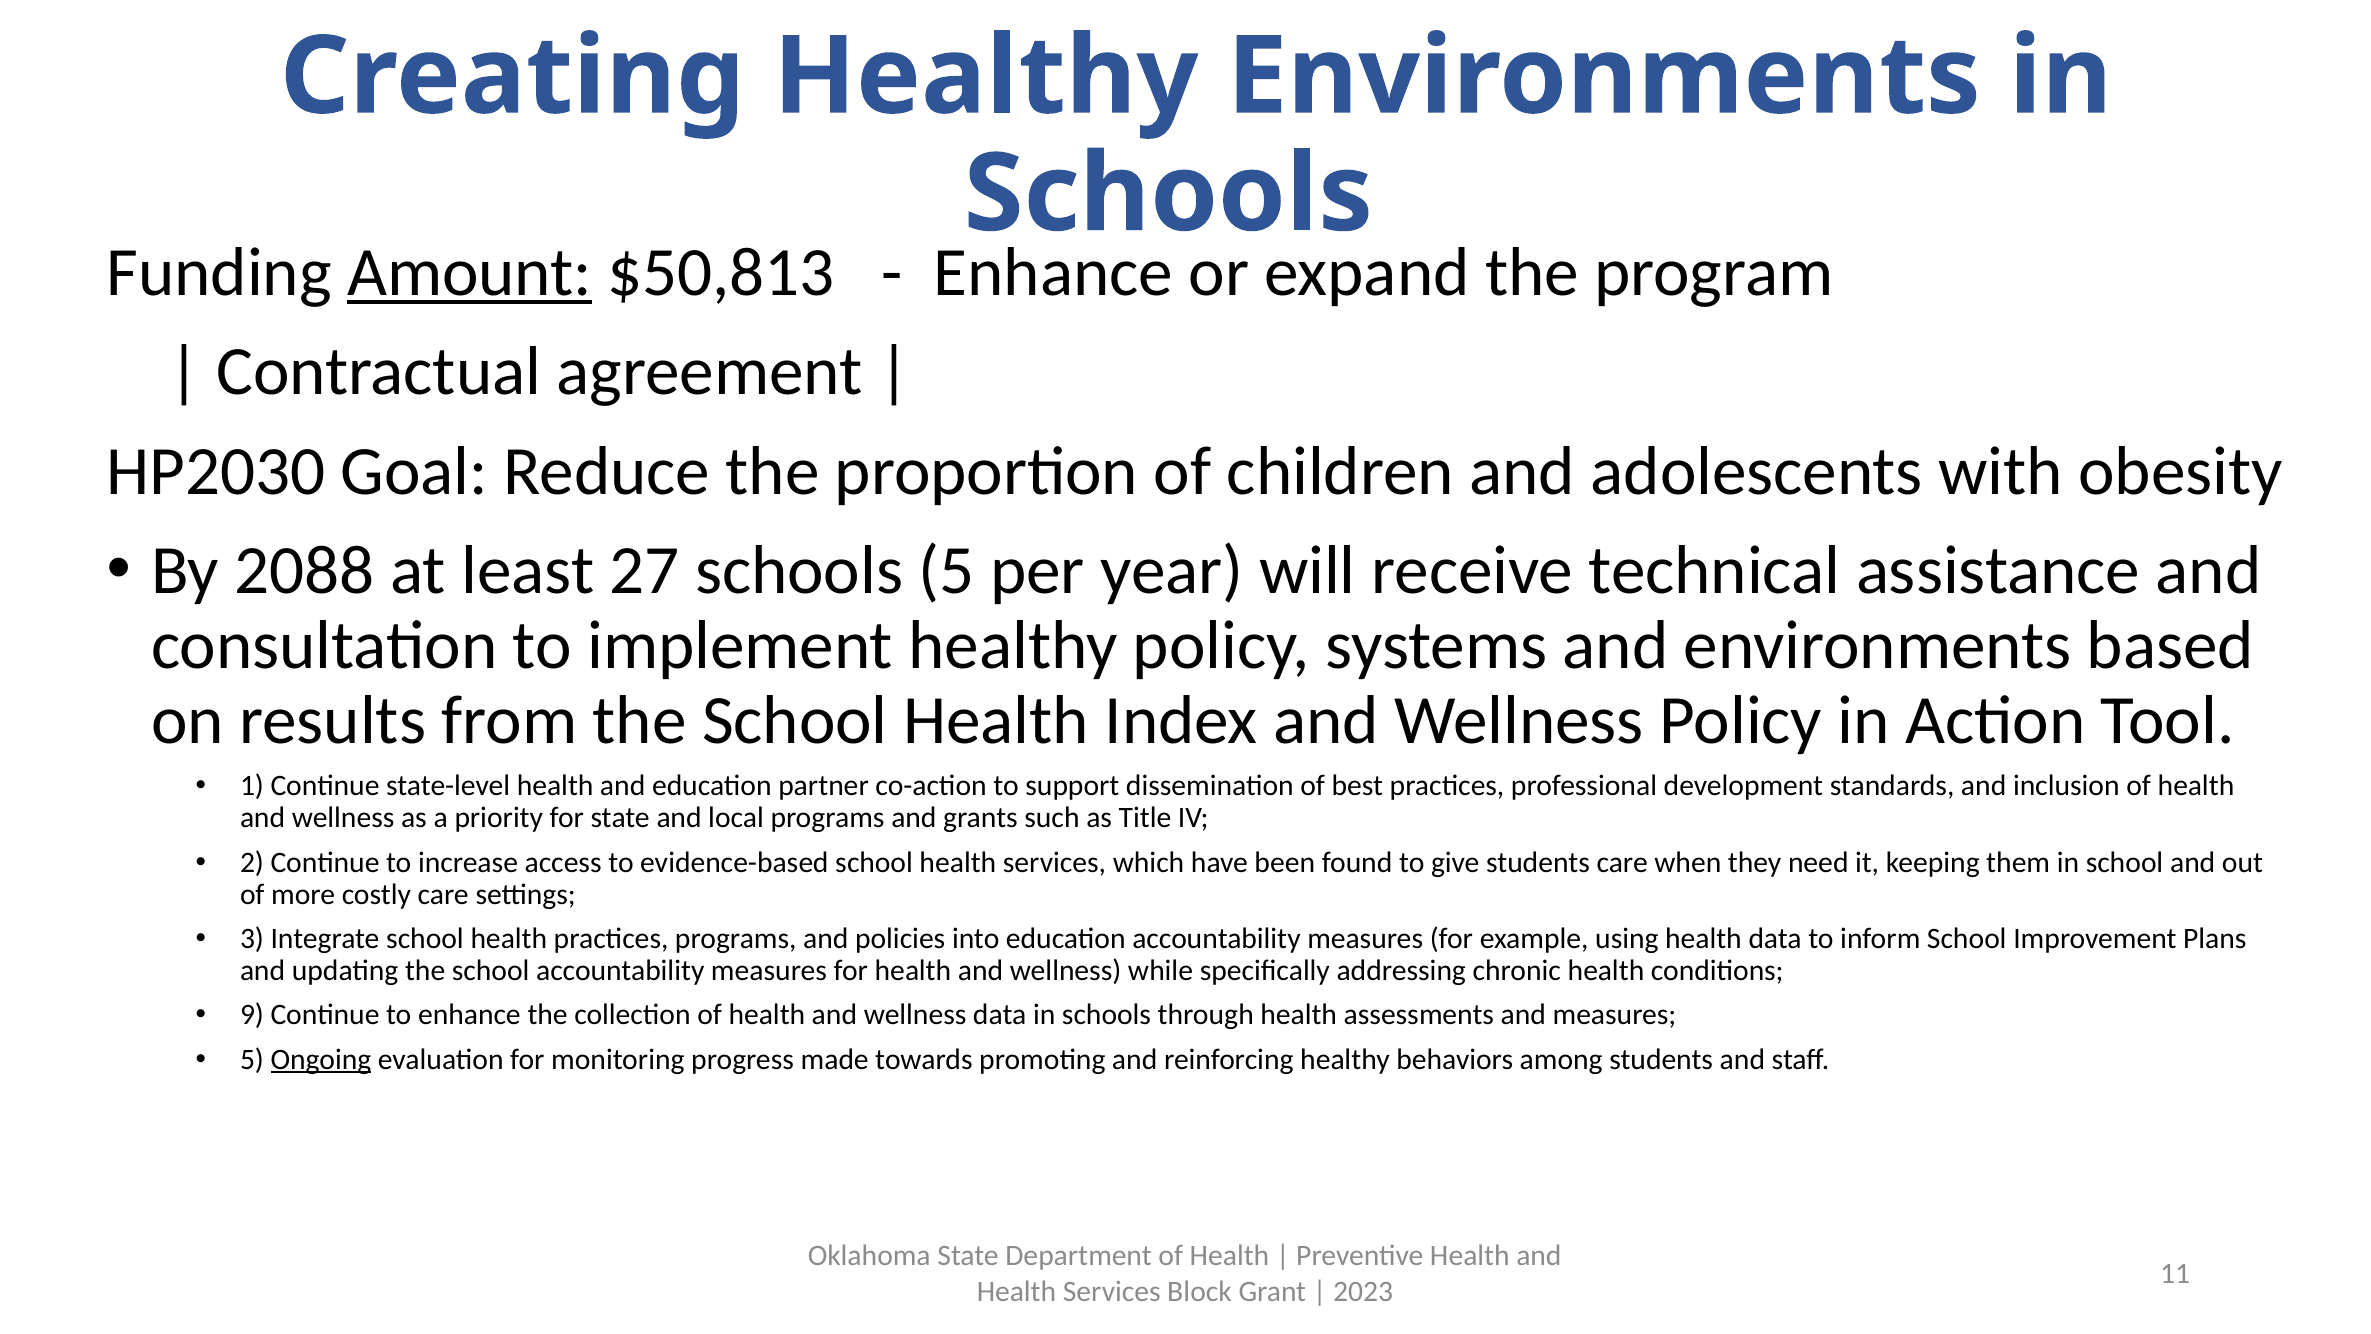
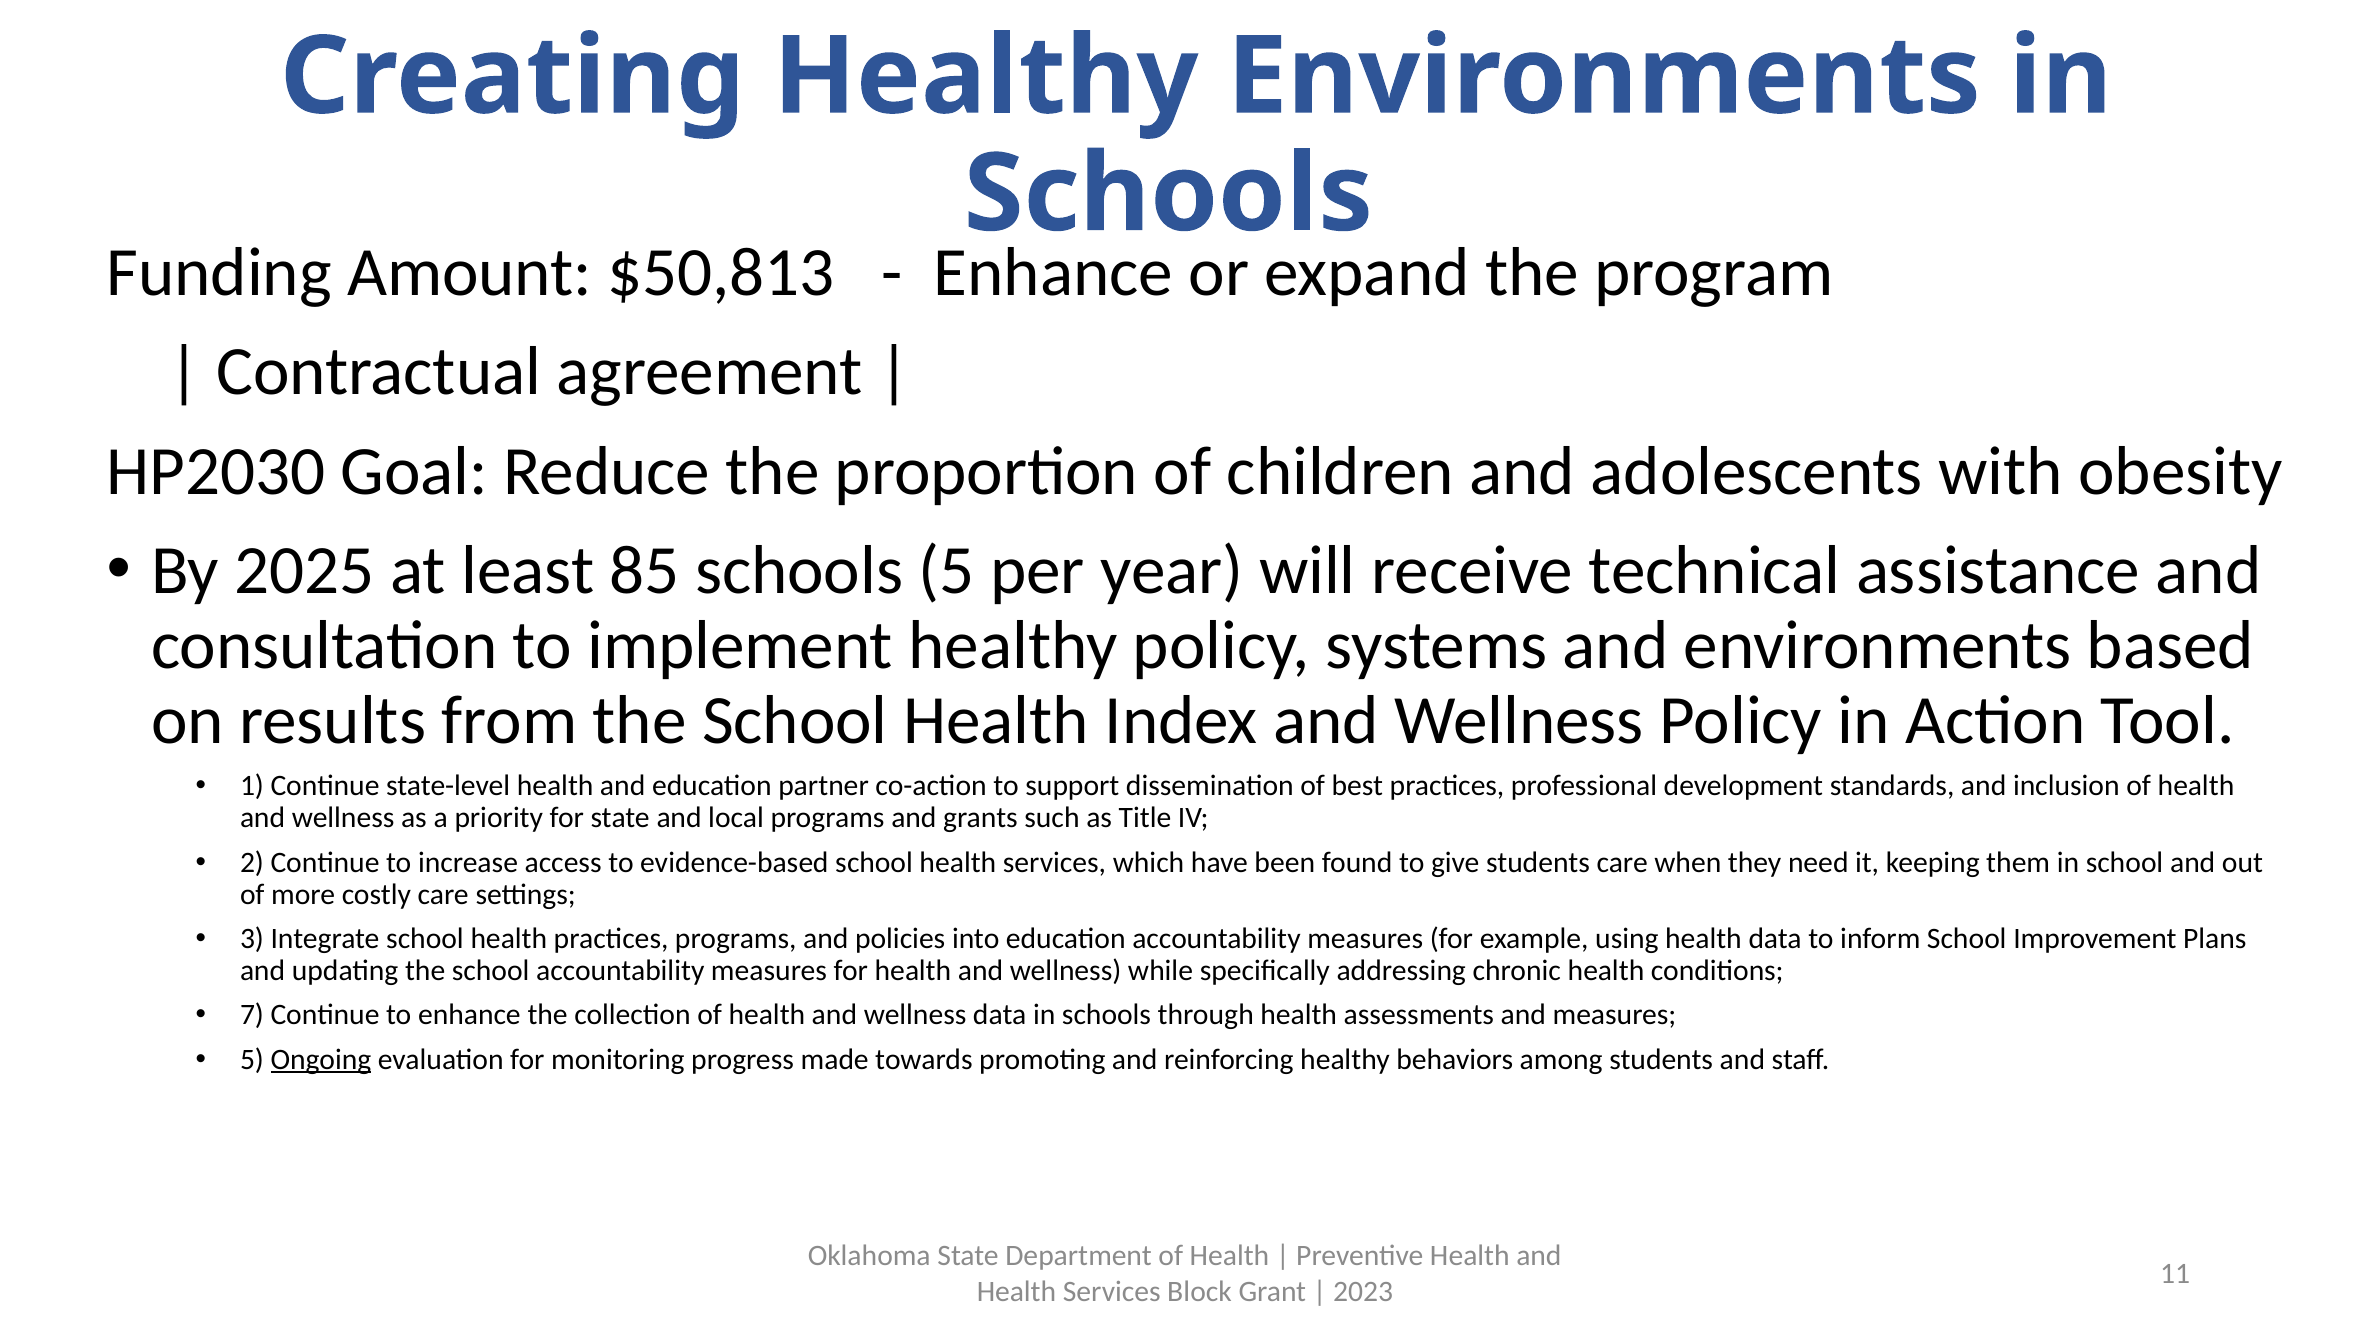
Amount underline: present -> none (470, 272)
2088: 2088 -> 2025 (305, 571)
27: 27 -> 85 (645, 571)
9: 9 -> 7 (252, 1015)
